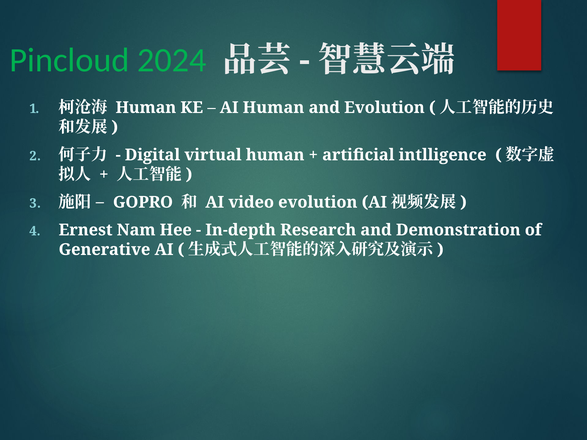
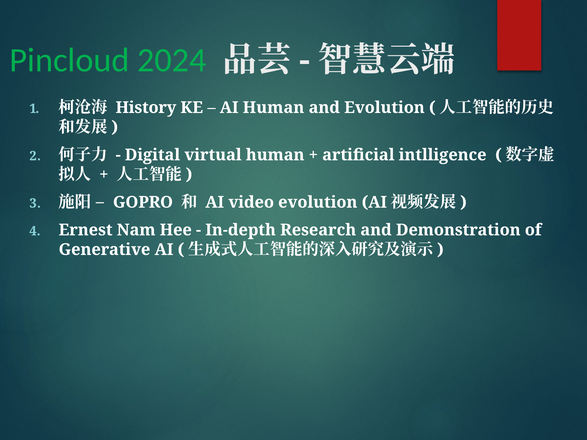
Human: Human -> History (146, 108)
